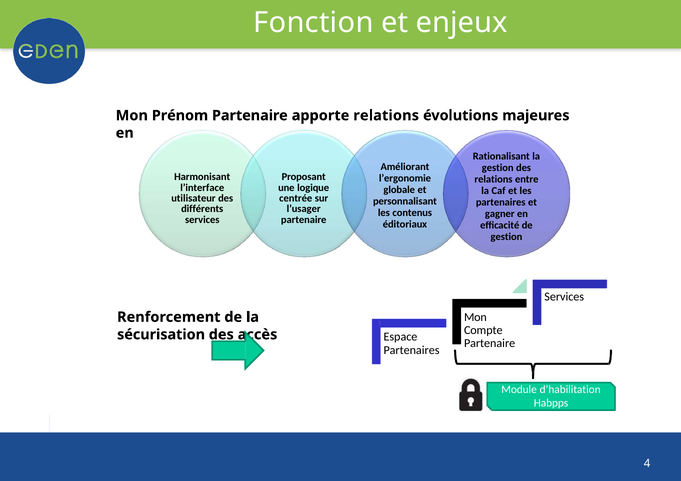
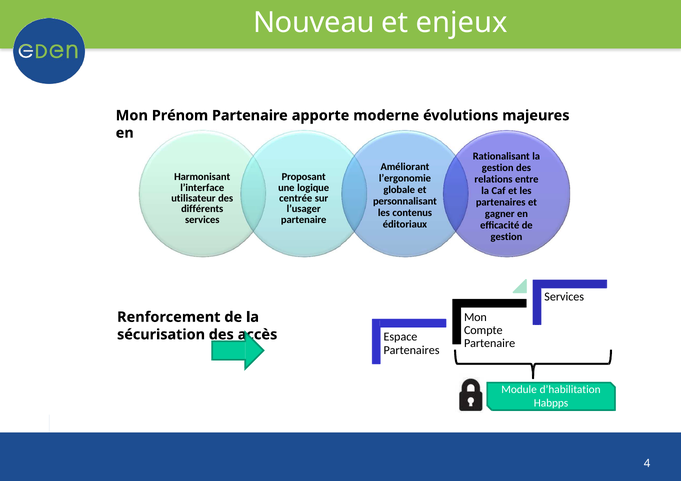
Fonction: Fonction -> Nouveau (314, 23)
apporte relations: relations -> moderne (386, 116)
